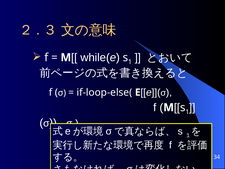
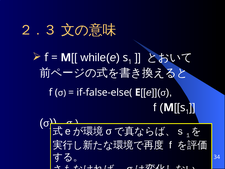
if-loop-else(: if-loop-else( -> if-false-else( (104, 92)
